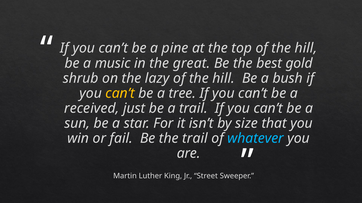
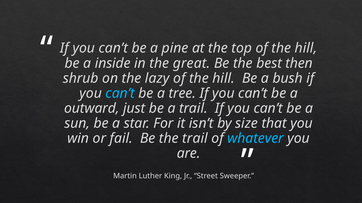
music: music -> inside (113, 63)
gold: gold -> then (299, 63)
can’t colour: yellow -> light blue (120, 93)
received: received -> outward (92, 109)
